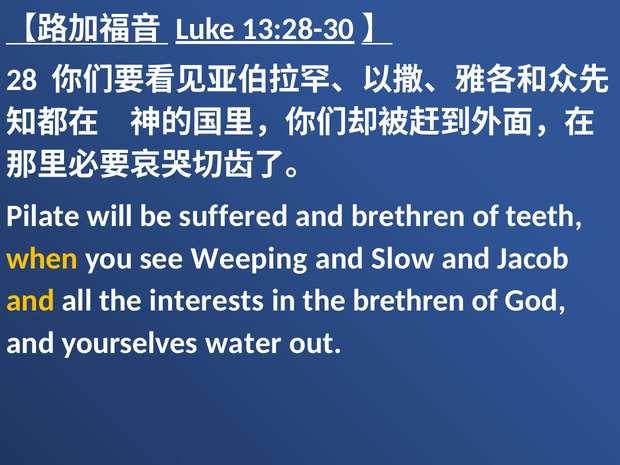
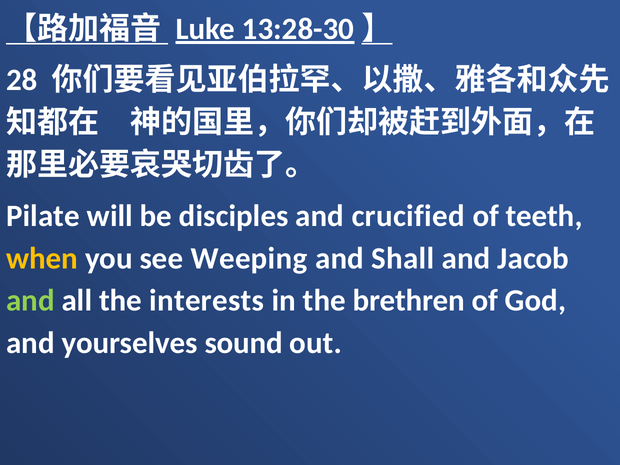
suffered: suffered -> disciples (234, 216)
and brethren: brethren -> crucified (408, 216)
Slow: Slow -> Shall (403, 258)
and colour: yellow -> light green (30, 301)
water: water -> sound (244, 343)
